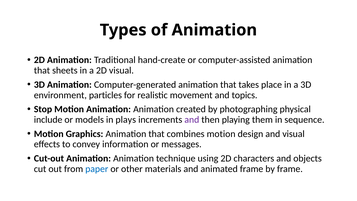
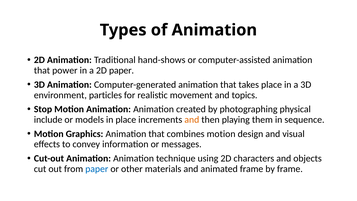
hand-create: hand-create -> hand-shows (162, 60)
sheets: sheets -> power (65, 70)
2D visual: visual -> paper (122, 70)
in plays: plays -> place (126, 120)
and colour: purple -> orange (192, 120)
